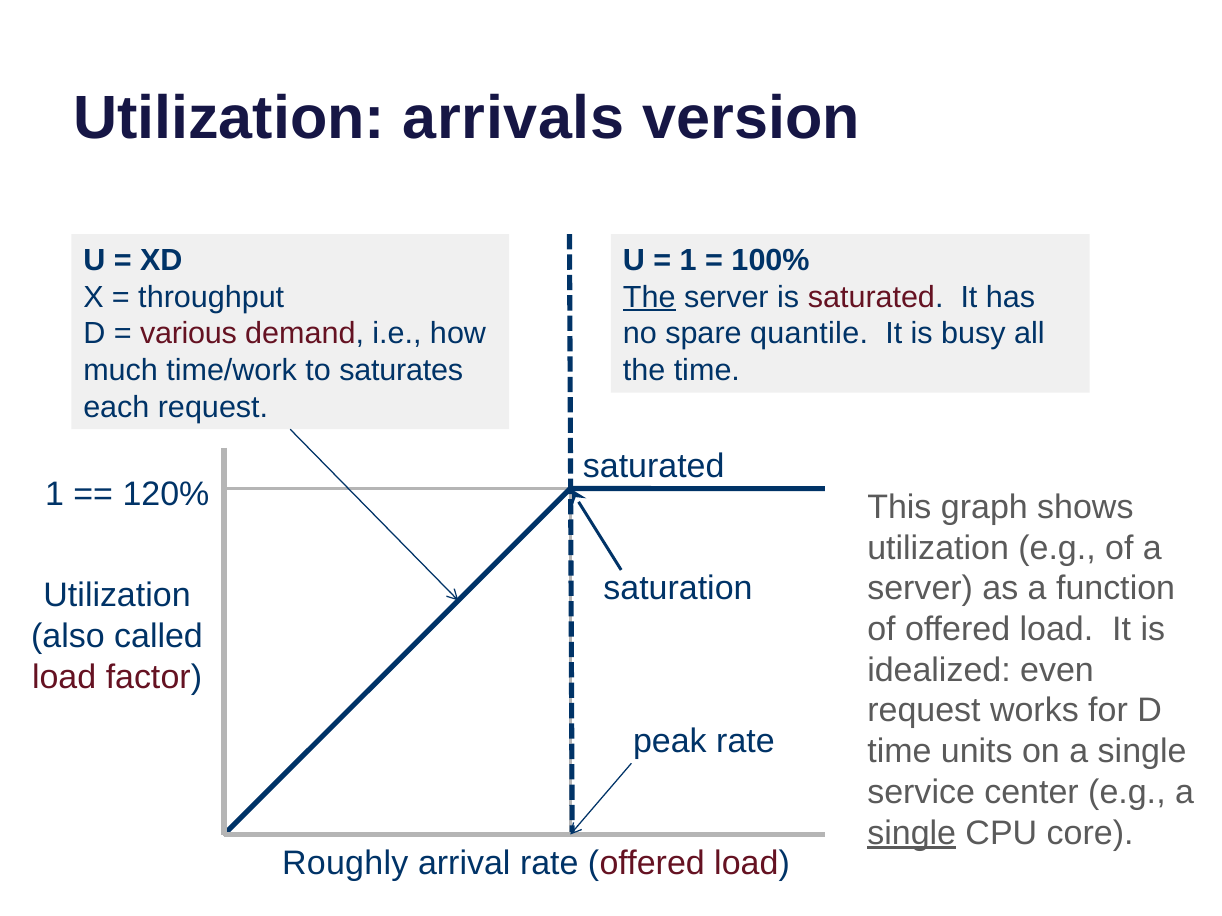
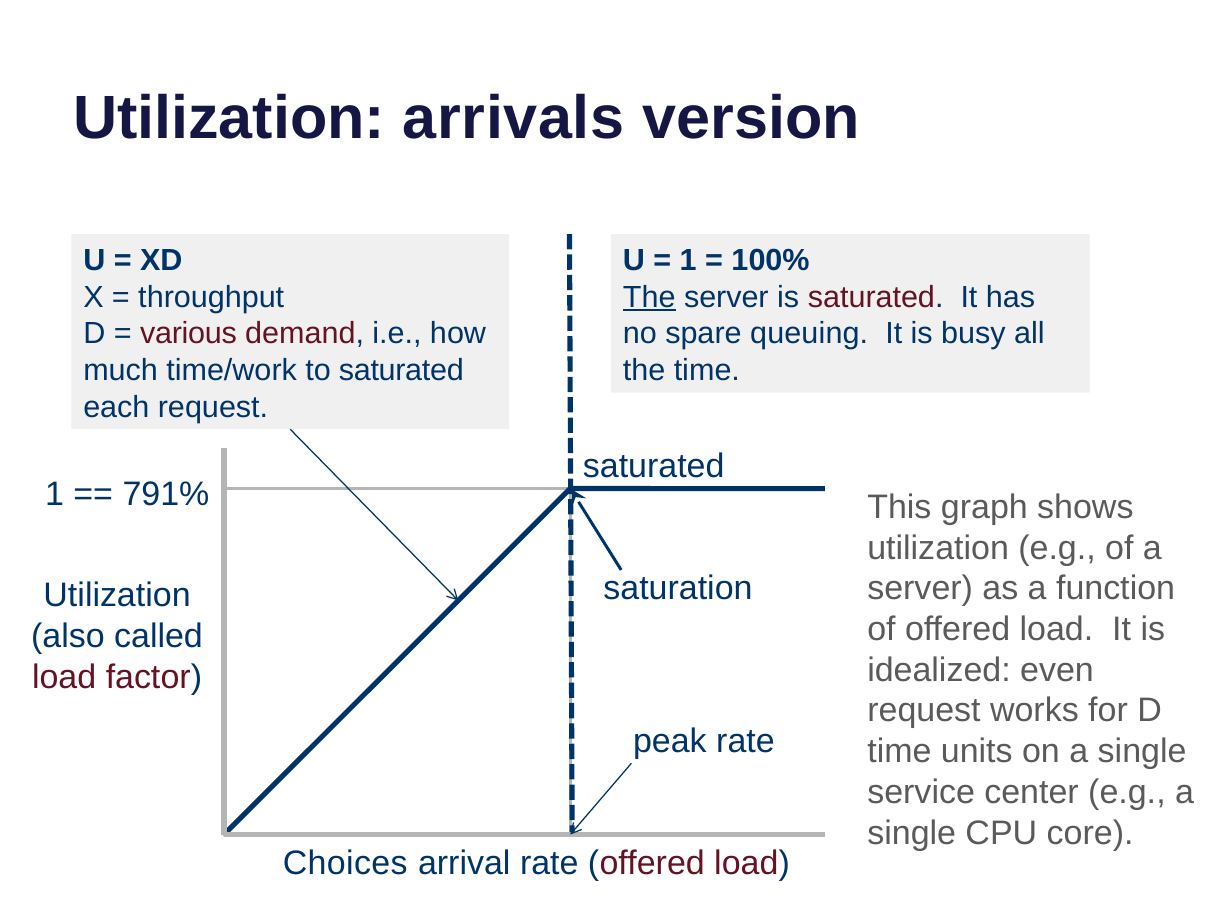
quantile: quantile -> queuing (809, 334)
to saturates: saturates -> saturated (401, 371)
120%: 120% -> 791% (166, 495)
single underline: present -> none (912, 833)
Roughly: Roughly -> Choices (345, 864)
